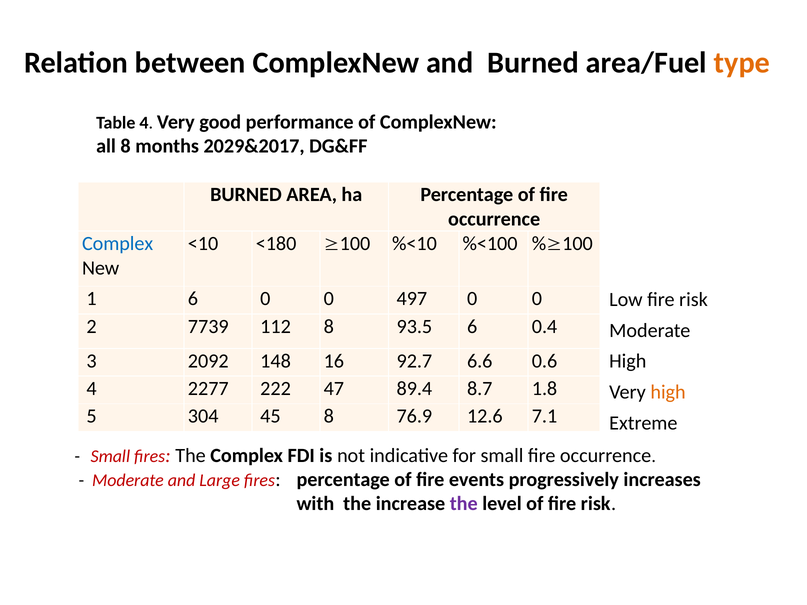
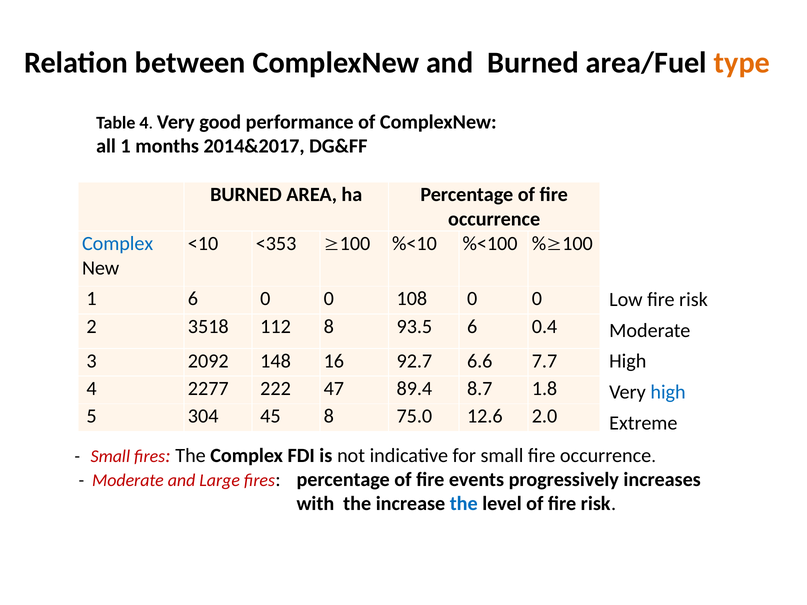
all 8: 8 -> 1 (126, 146)
2029&2017: 2029&2017 -> 2014&2017 (254, 146)
<180: <180 -> <353 (276, 244)
497: 497 -> 108 (412, 299)
7739: 7739 -> 3518 (208, 326)
0.6: 0.6 -> 7.7 (545, 361)
high colour: orange -> blue (668, 392)
76.9: 76.9 -> 75.0 (414, 416)
7.1: 7.1 -> 2.0 (545, 416)
the colour: purple -> blue (464, 504)
